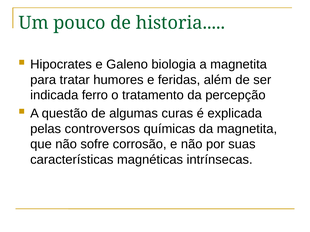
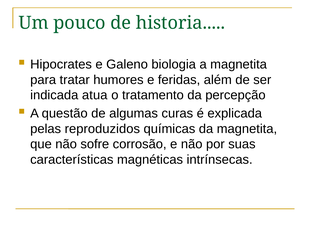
ferro: ferro -> atua (95, 95)
controversos: controversos -> reproduzidos (102, 129)
